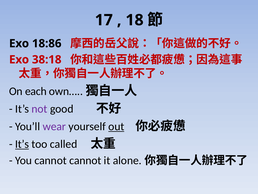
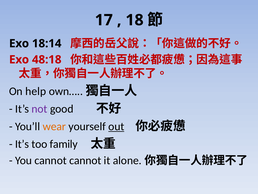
18:86: 18:86 -> 18:14 (47, 43)
38:18: 38:18 -> 48:18 (47, 59)
each: each -> help (36, 91)
wear colour: purple -> orange (54, 126)
It’s underline: present -> none (22, 144)
called: called -> family (64, 144)
